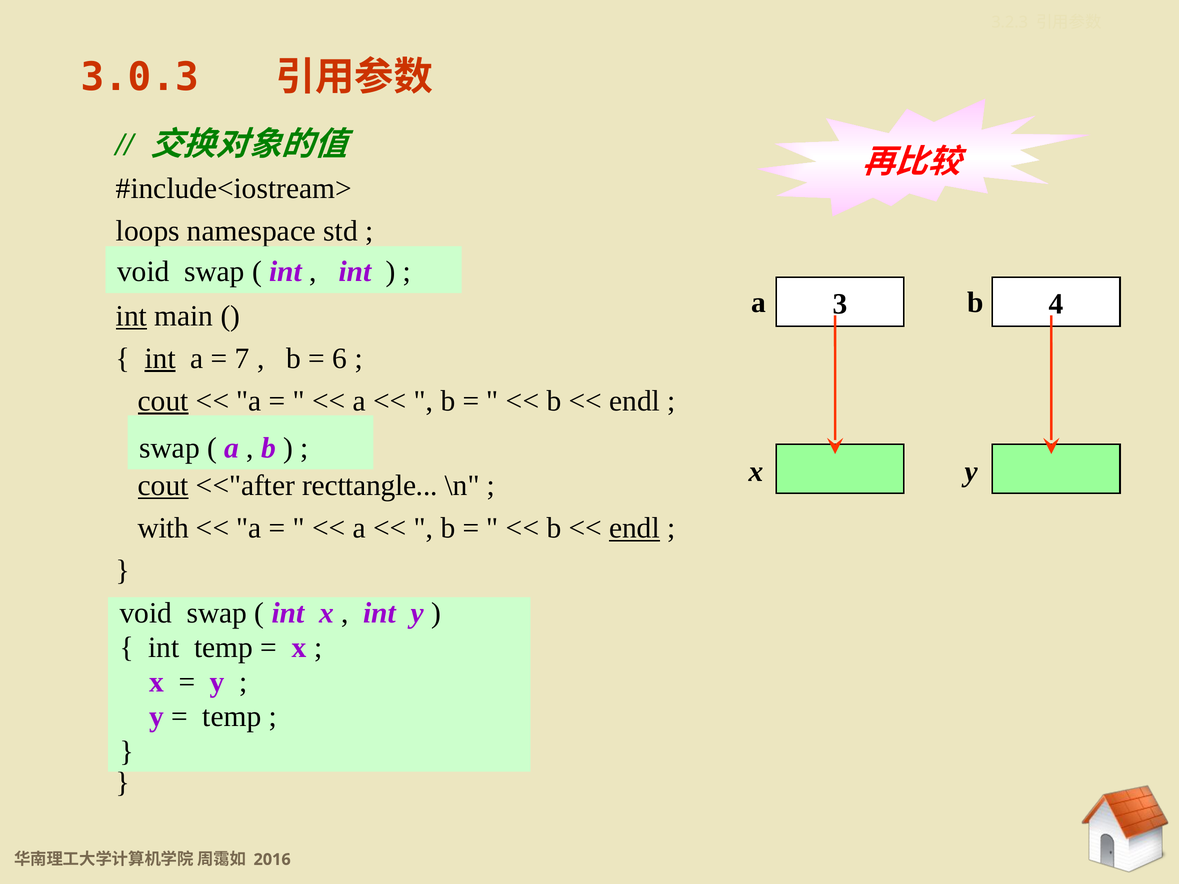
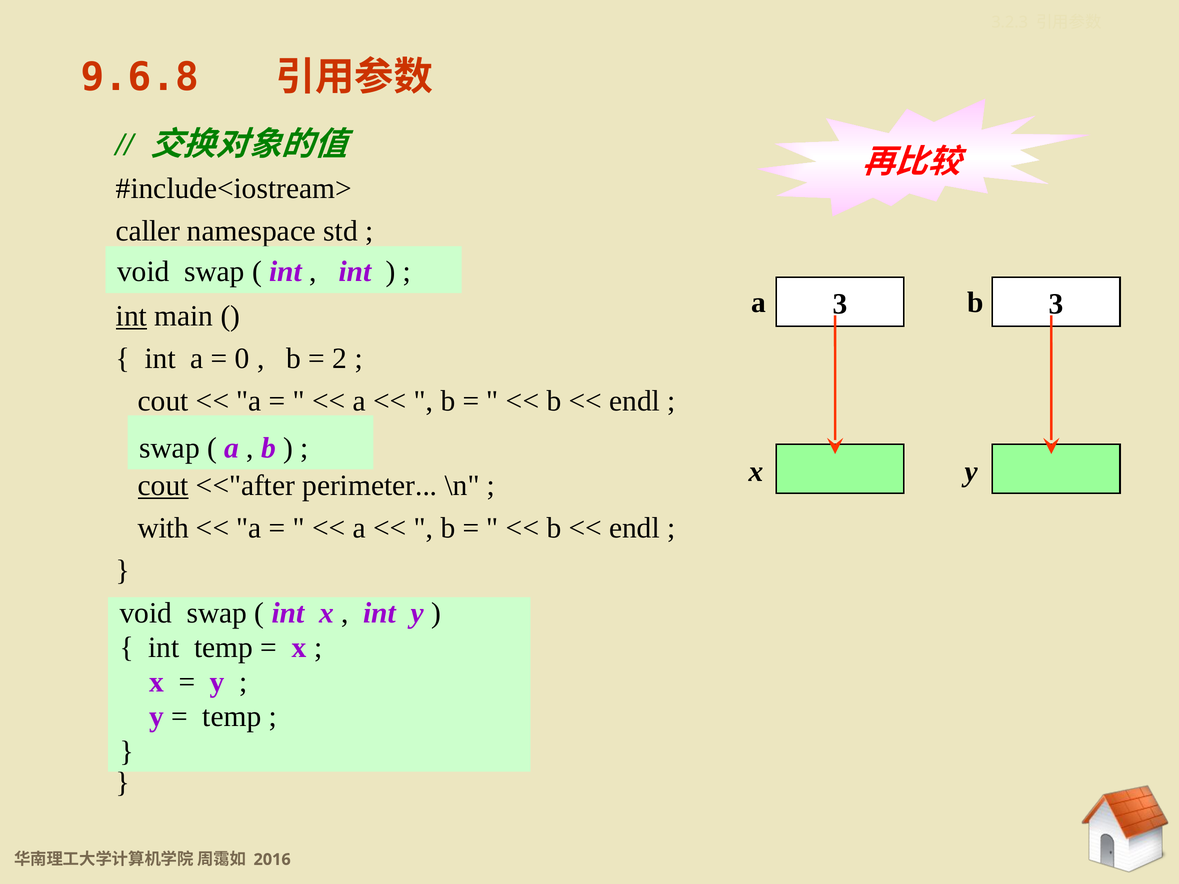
3.0.3: 3.0.3 -> 9.6.8 (140, 77)
loops: loops -> caller (148, 231)
a 4: 4 -> 3 (1056, 304)
int underline: present -> none (160, 359)
7: 7 -> 0 (242, 359)
6: 6 -> 2 (340, 359)
cout underline: present -> none (163, 401)
recttangle: recttangle -> perimeter (370, 486)
endl underline: present -> none (635, 528)
